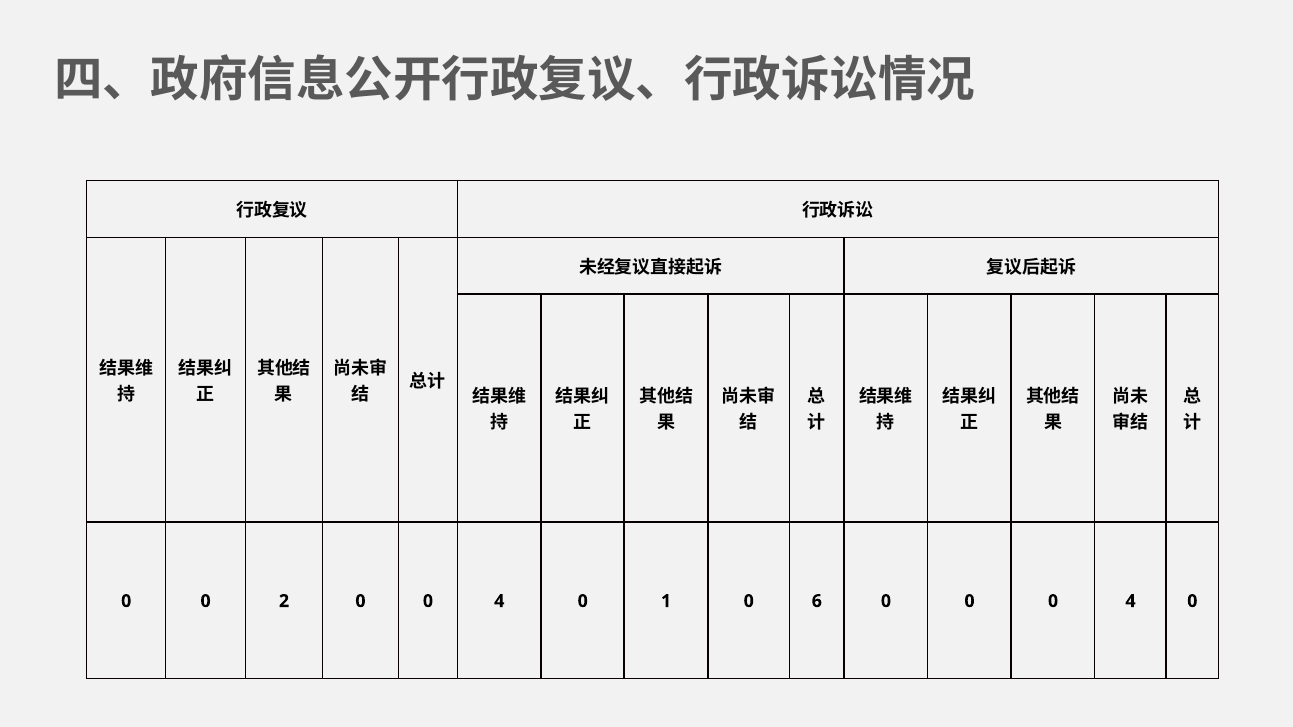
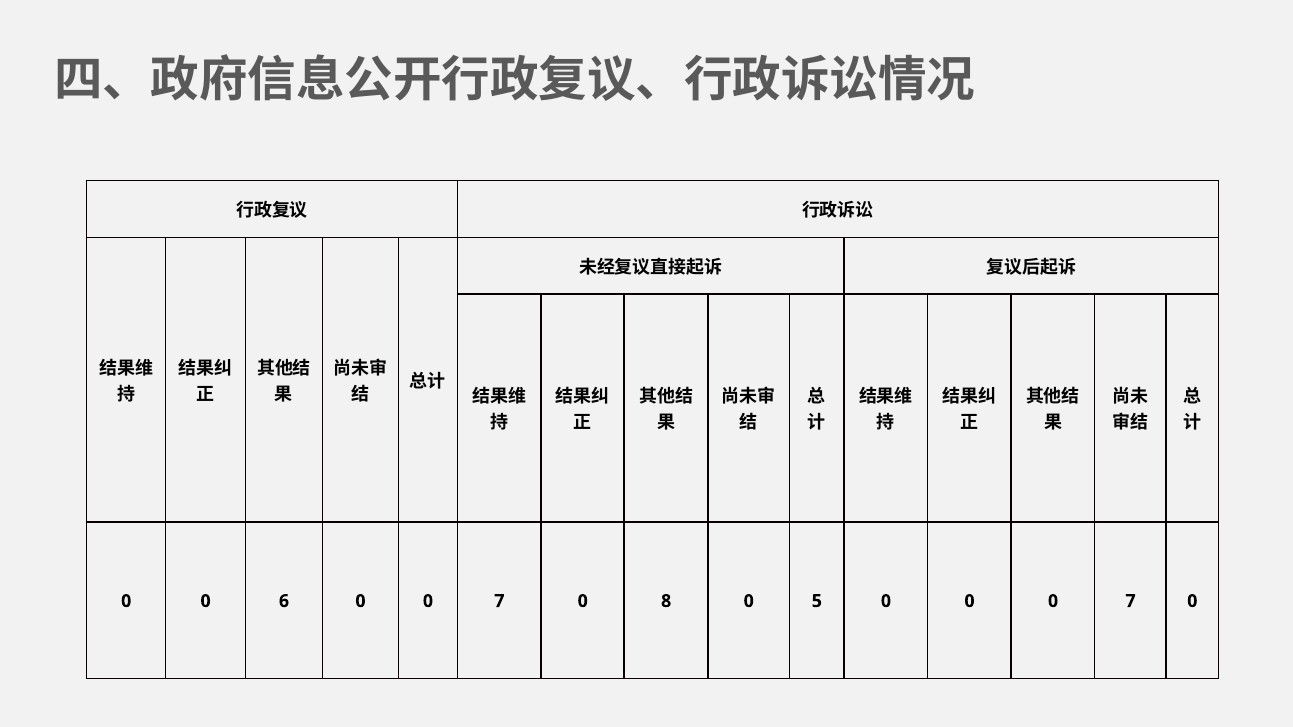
2: 2 -> 6 (284, 601)
4: 4 -> 7 (499, 601)
1: 1 -> 8 (666, 601)
6: 6 -> 5 (817, 601)
0 0 0 4: 4 -> 7 (1131, 601)
